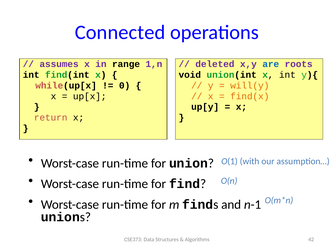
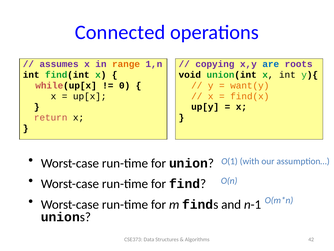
range colour: black -> orange (126, 64)
deleted: deleted -> copying (215, 64)
will(y: will(y -> want(y (250, 85)
